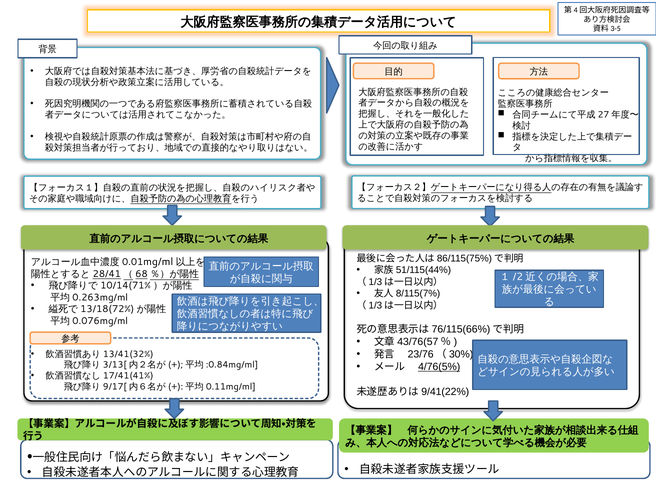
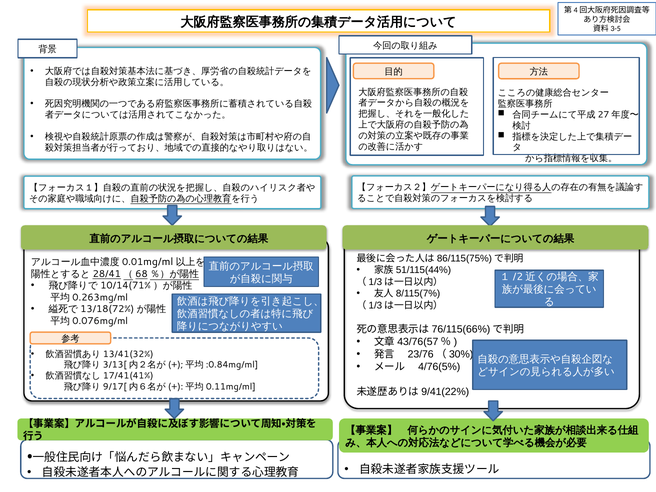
4/76(5% underline: present -> none (439, 367)
